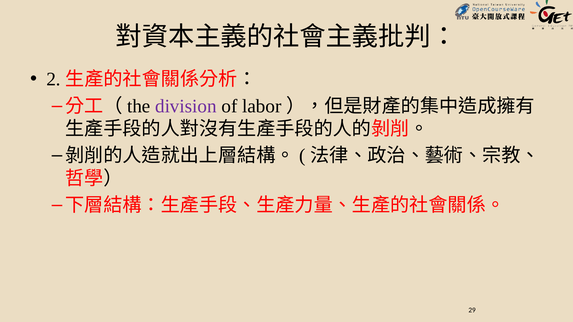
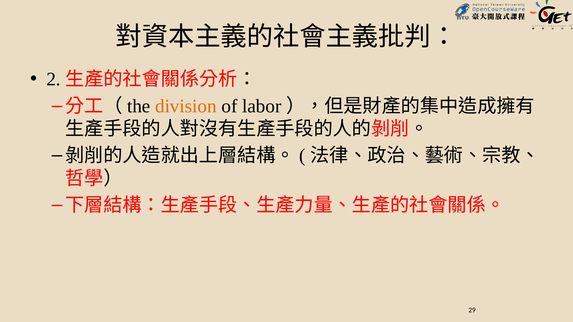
division colour: purple -> orange (186, 106)
